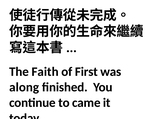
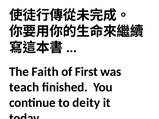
along: along -> teach (24, 87)
came: came -> deity (86, 103)
